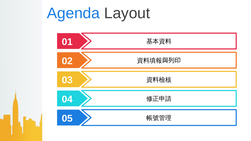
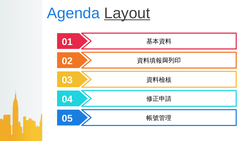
Layout underline: none -> present (127, 13)
